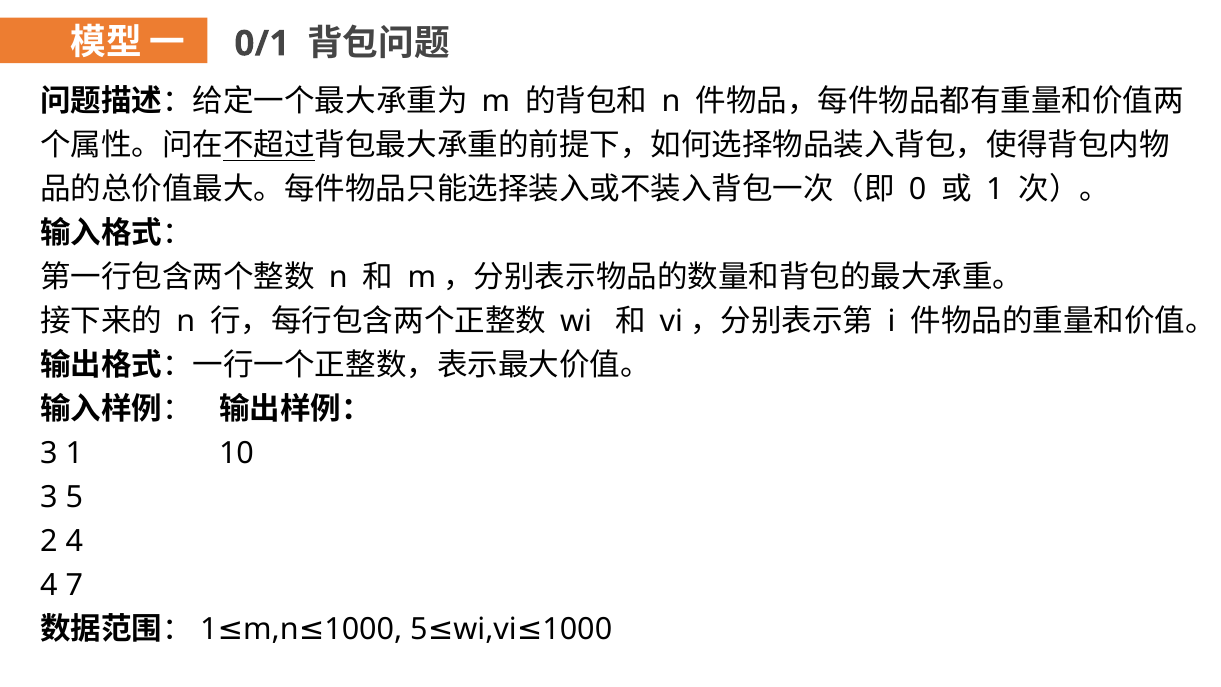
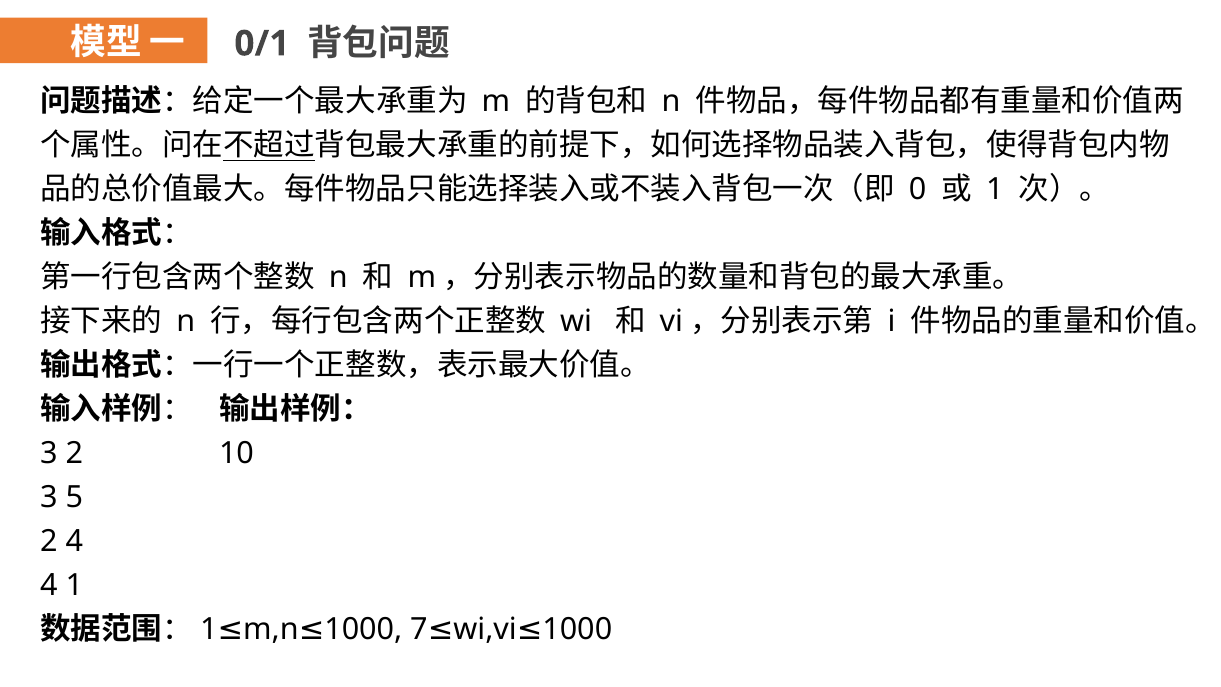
3 1: 1 -> 2 (74, 453)
4 7: 7 -> 1 (74, 585)
5: 5 -> 7 (419, 629)
